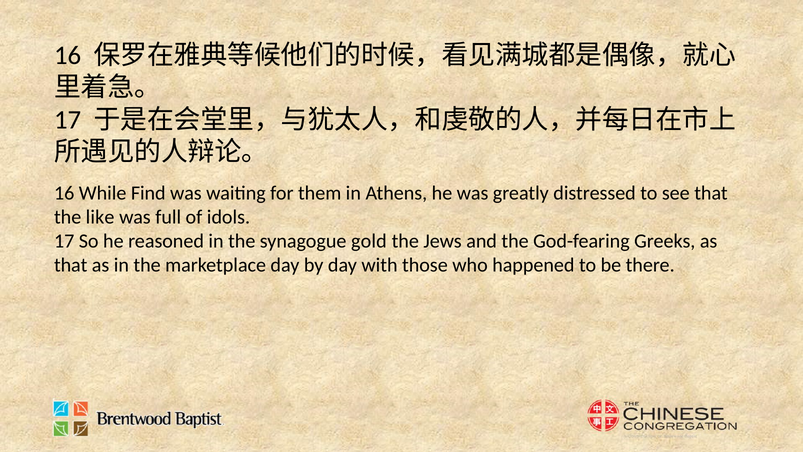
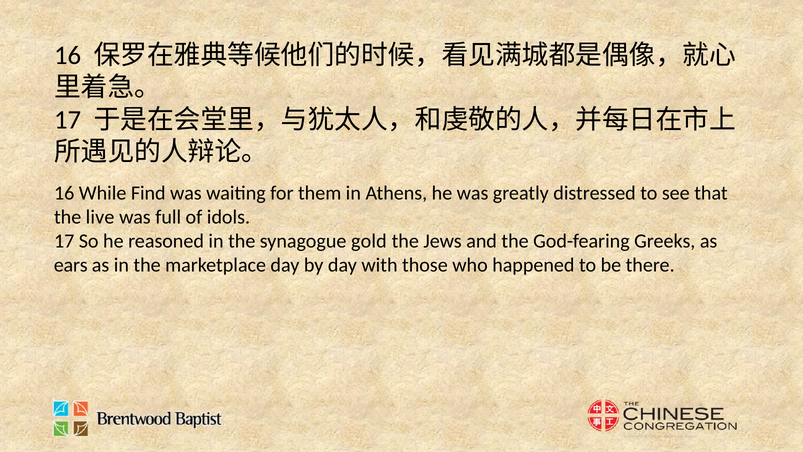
like: like -> live (100, 217)
that: that -> ears (71, 265)
